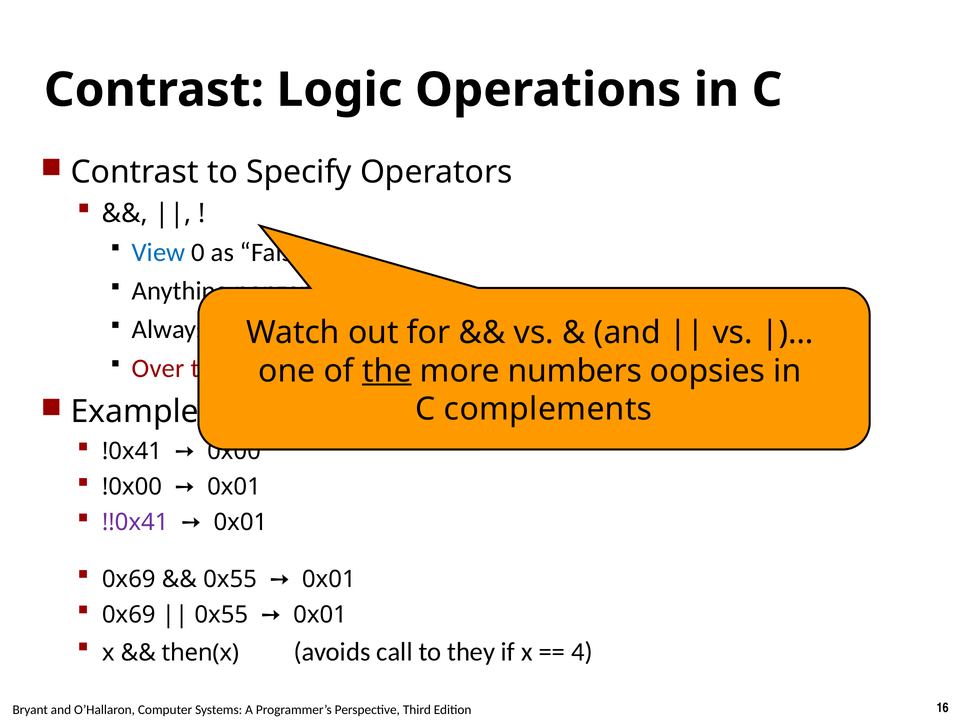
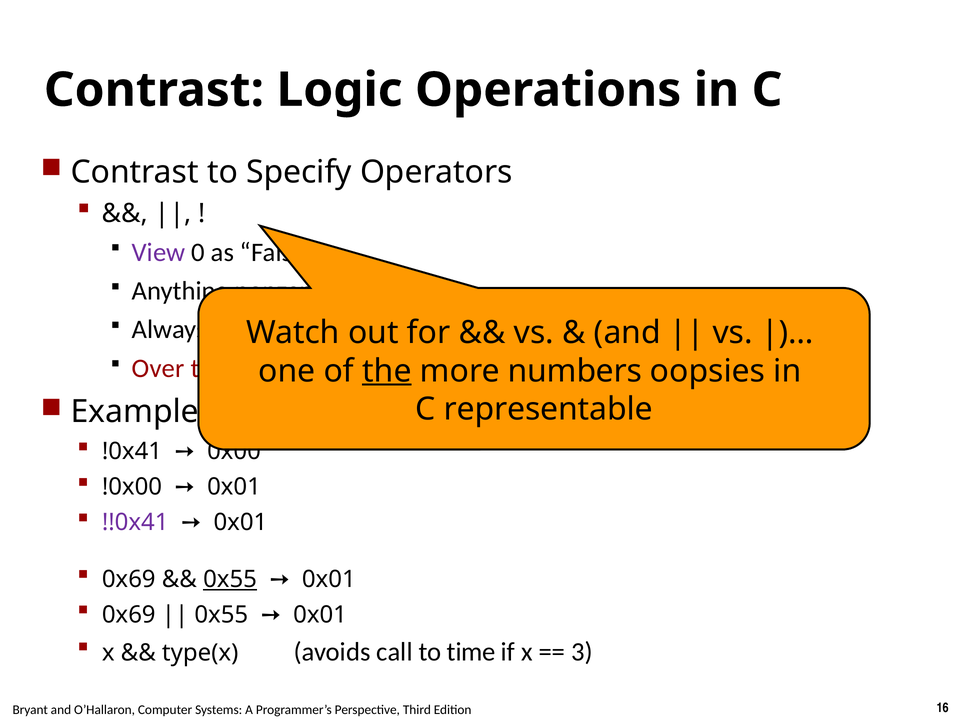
View colour: blue -> purple (159, 252)
complements: complements -> representable (548, 409)
0x55 underline: none -> present (230, 579)
then(x: then(x -> type(x (200, 652)
they: they -> time (471, 651)
4: 4 -> 3 (582, 651)
